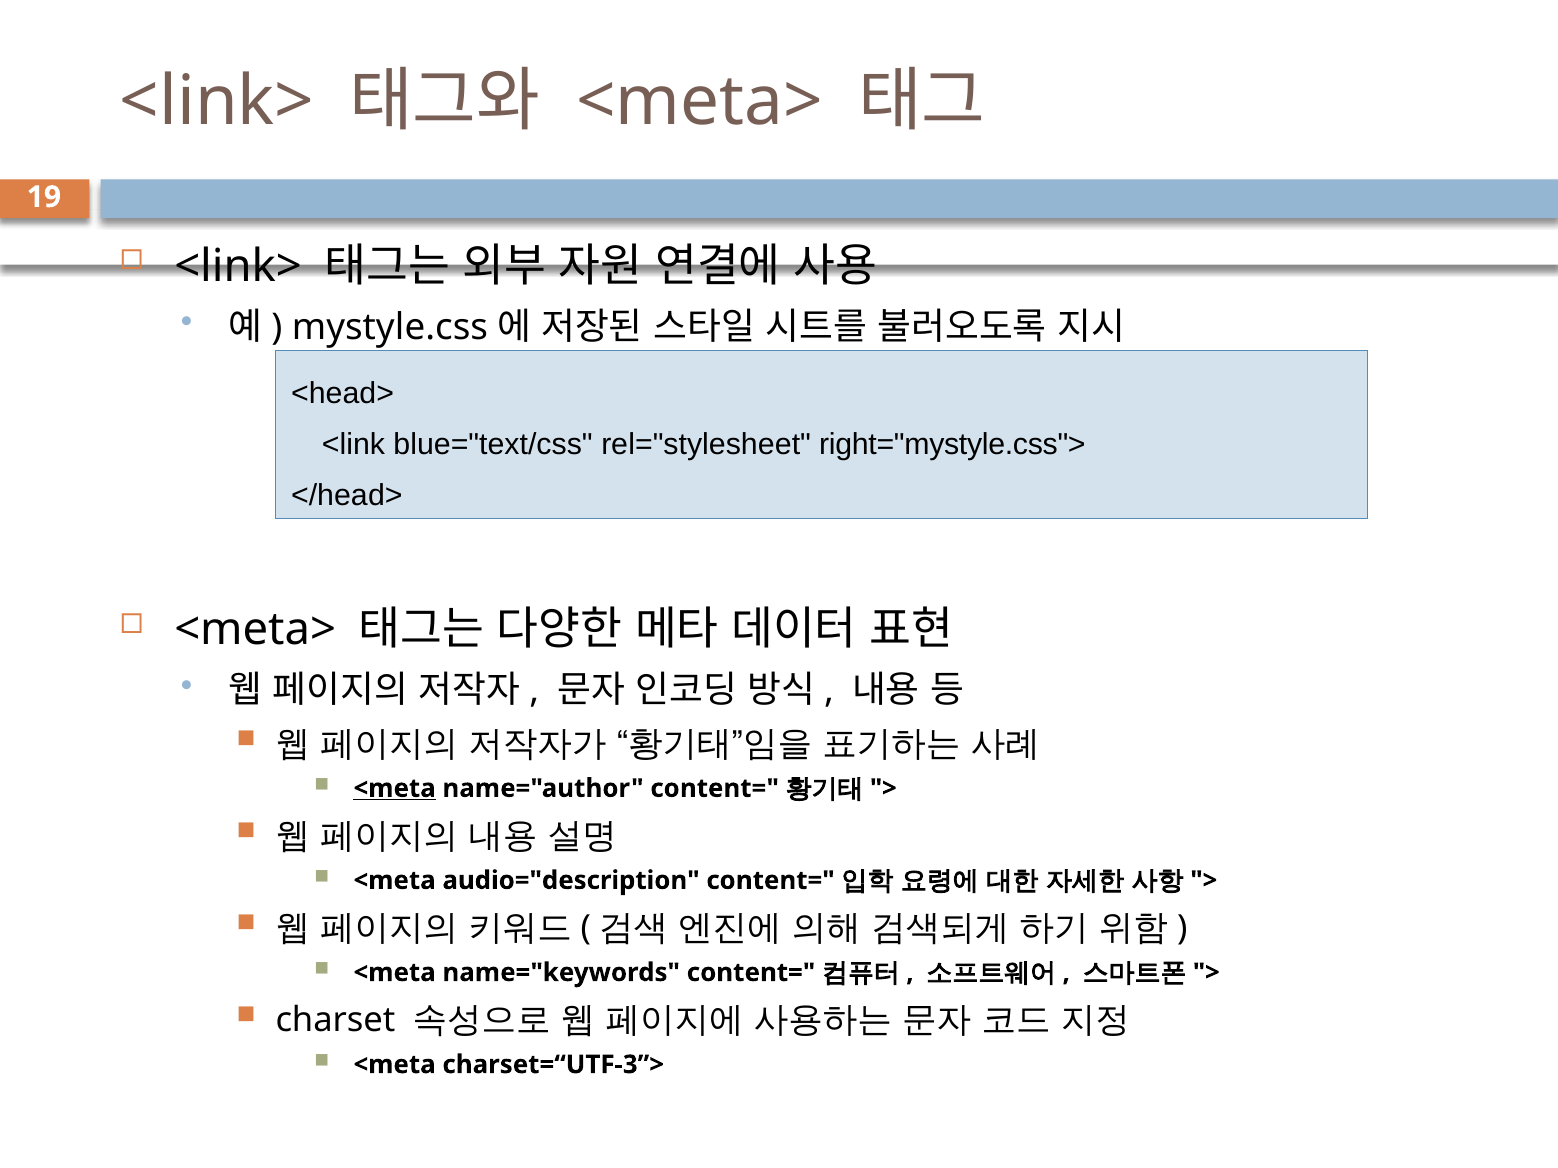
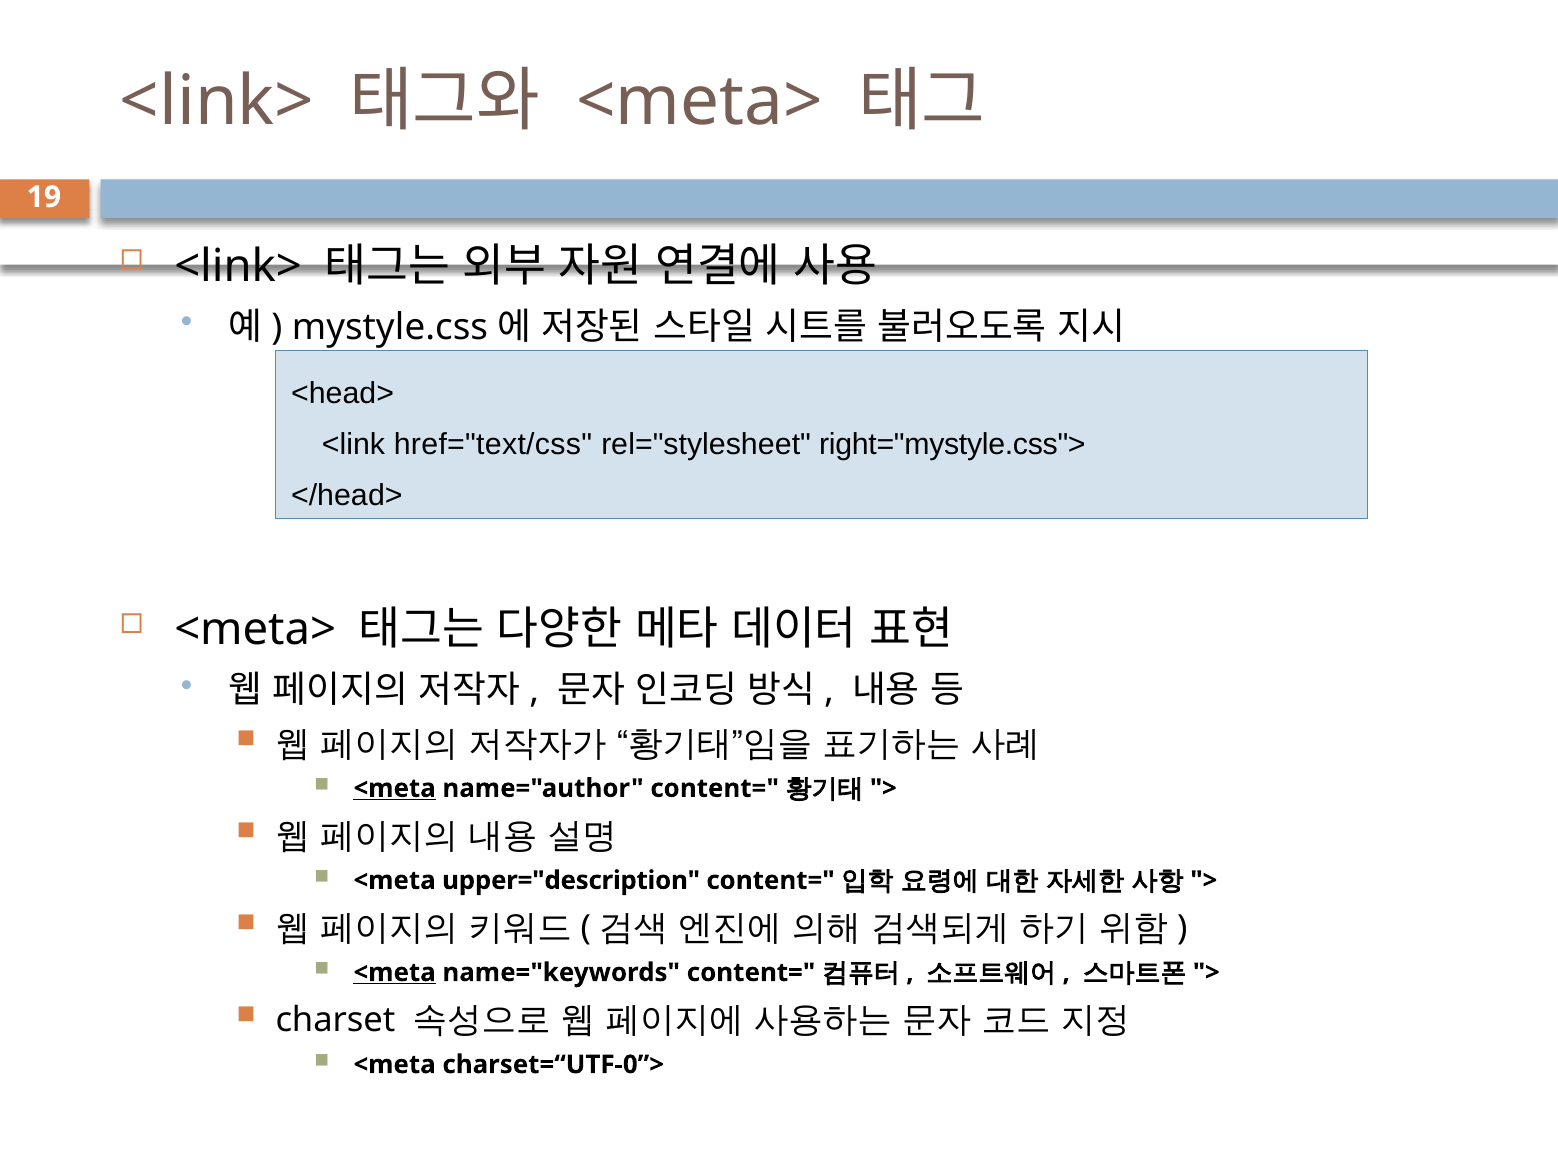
blue="text/css: blue="text/css -> href="text/css (493, 445)
audio="description: audio="description -> upper="description (571, 881)
<meta underline: none -> present (395, 973)
charset=“UTF-3”>: charset=“UTF-3”> -> charset=“UTF-0”> (553, 1065)
